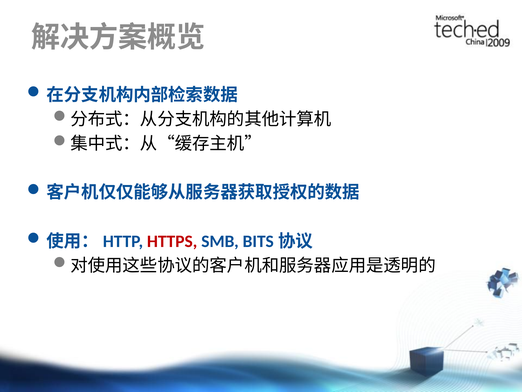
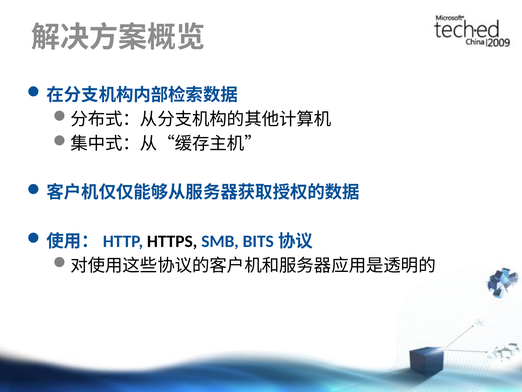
HTTPS colour: red -> black (172, 241)
